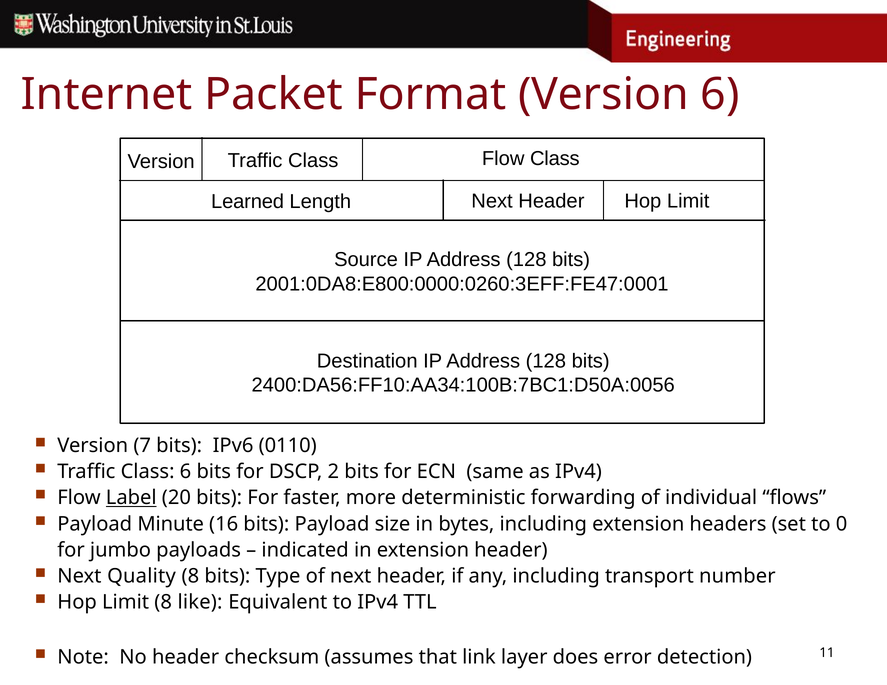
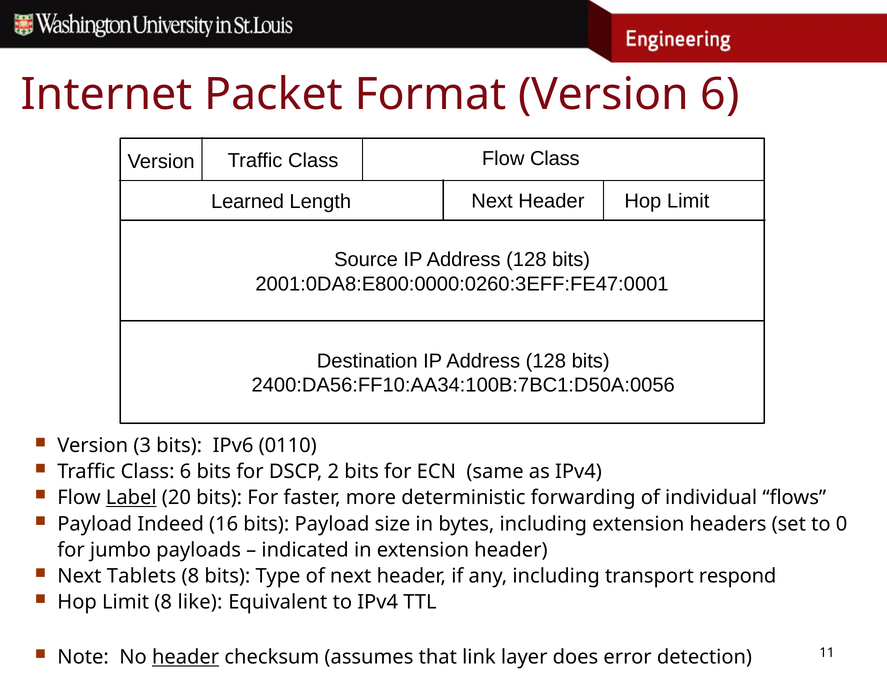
7: 7 -> 3 (142, 446)
Minute: Minute -> Indeed (171, 524)
Quality: Quality -> Tablets (141, 576)
number: number -> respond (738, 576)
header underline: none -> present (186, 658)
